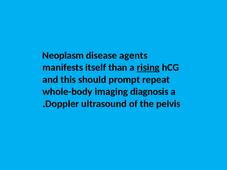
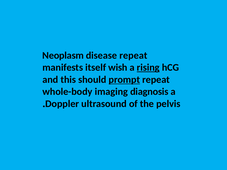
disease agents: agents -> repeat (133, 55)
than: than -> wish (118, 68)
prompt underline: none -> present (124, 80)
